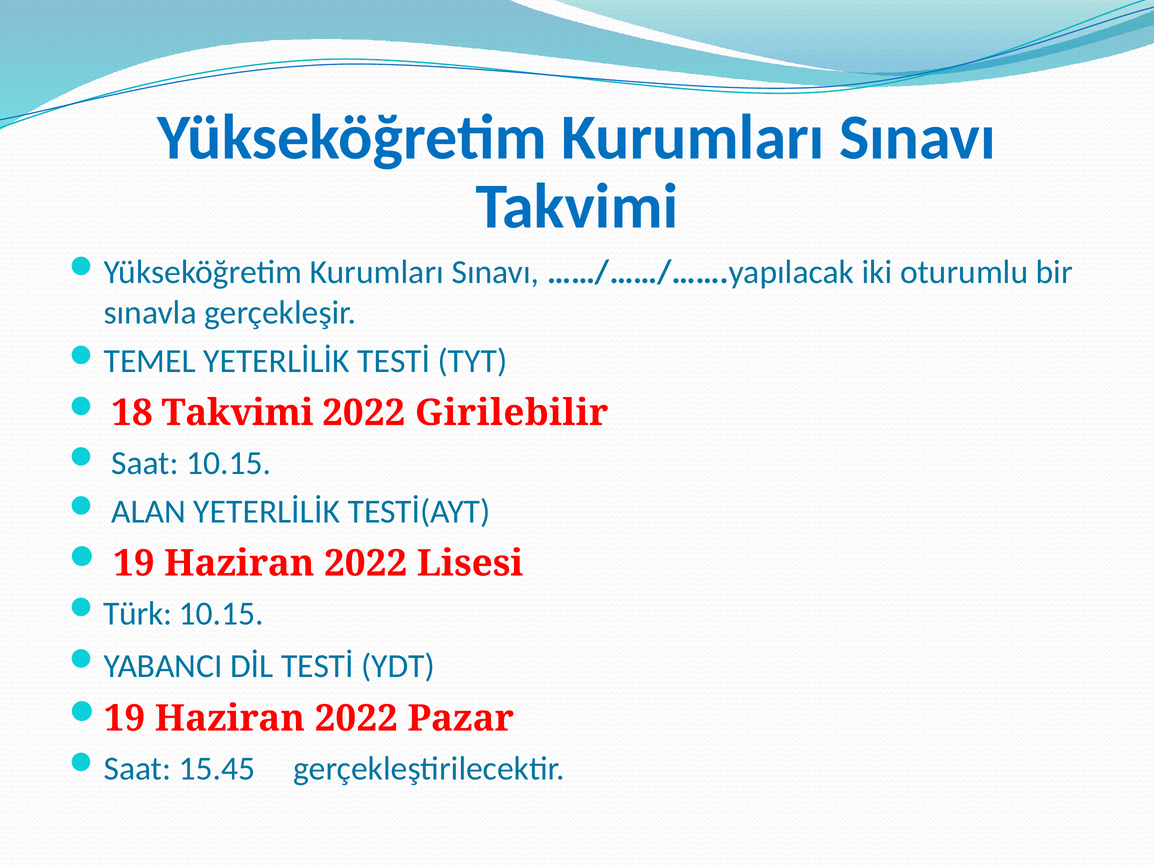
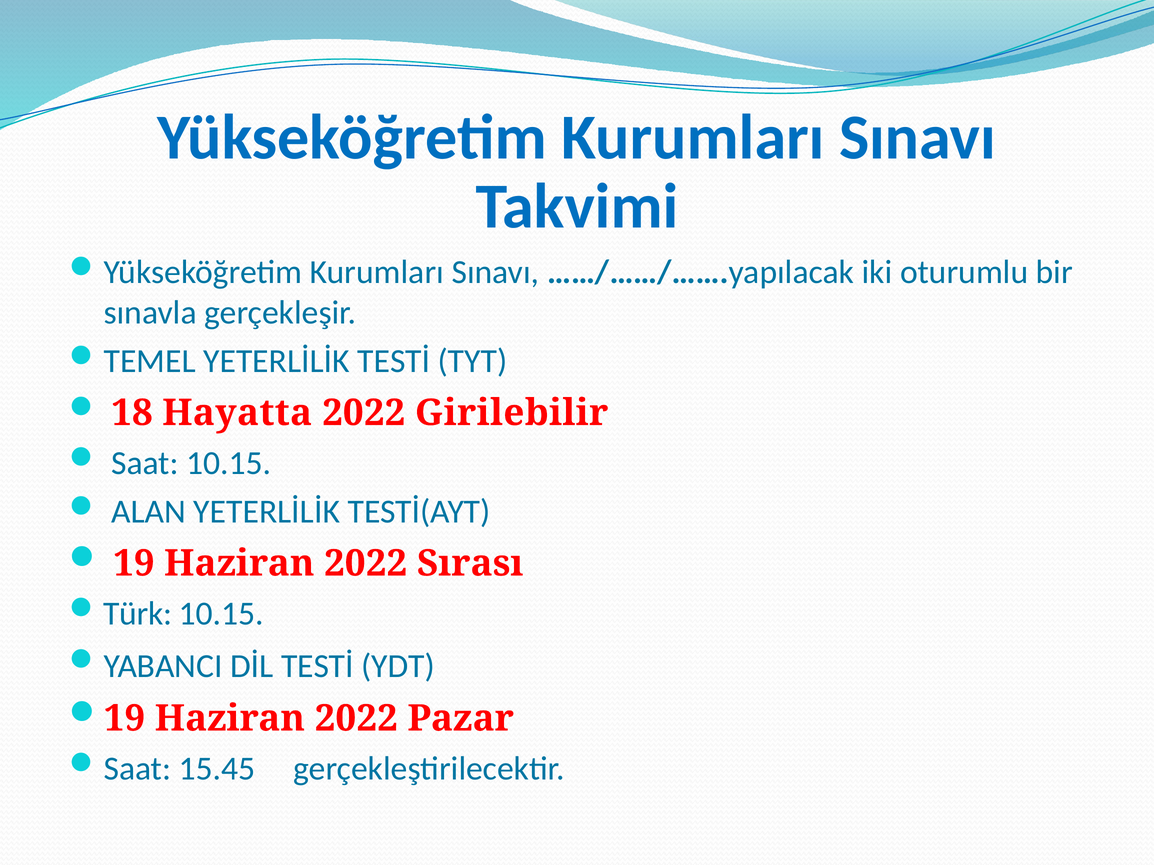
18 Takvimi: Takvimi -> Hayatta (237, 413)
Lisesi: Lisesi -> Sırası (470, 564)
